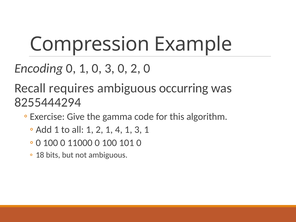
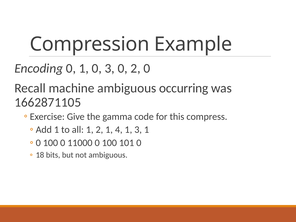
requires: requires -> machine (72, 88)
8255444294: 8255444294 -> 1662871105 (48, 102)
algorithm: algorithm -> compress (207, 117)
